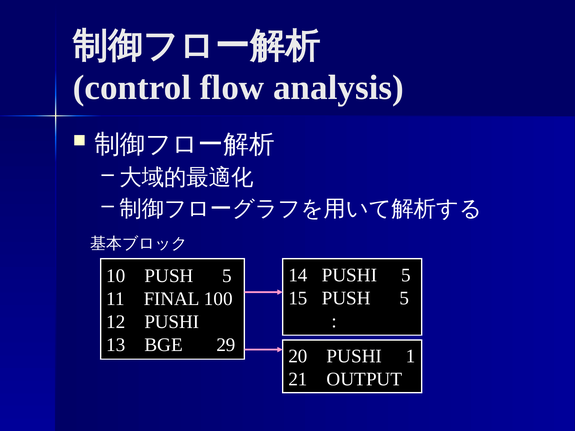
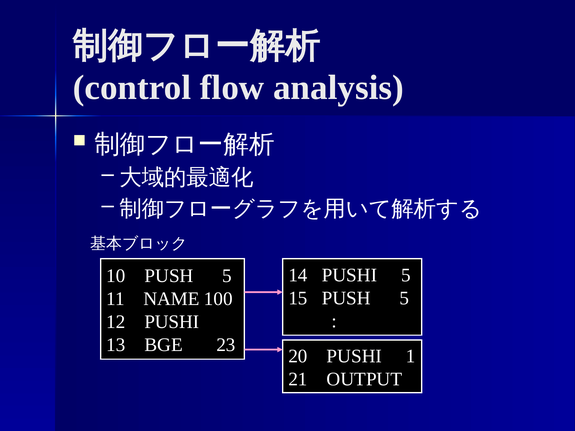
FINAL: FINAL -> NAME (172, 299)
29: 29 -> 23 (226, 345)
